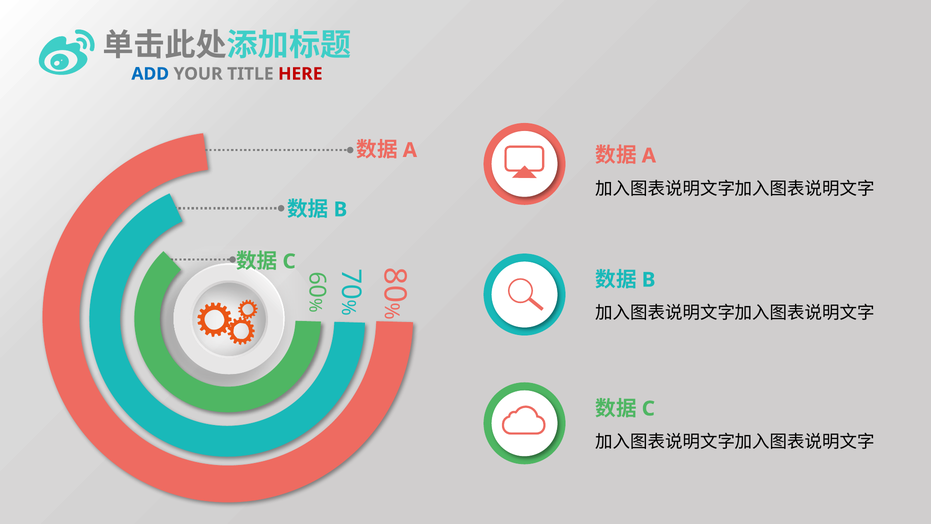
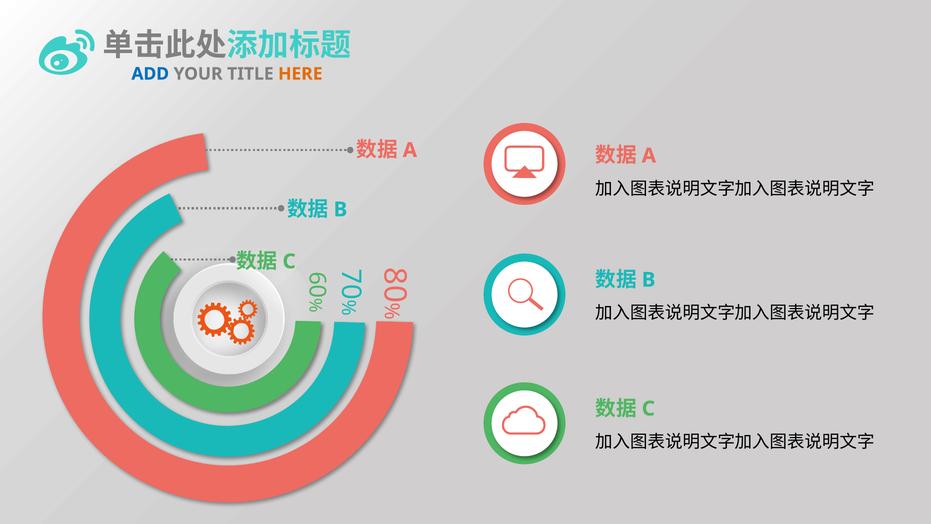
HERE colour: red -> orange (300, 74)
